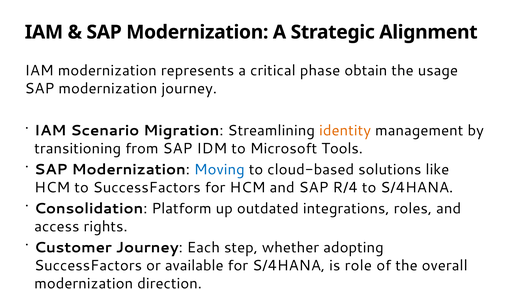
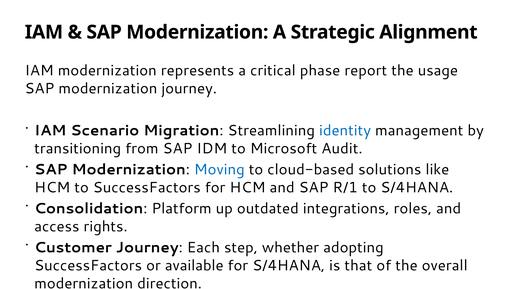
obtain: obtain -> report (366, 70)
identity colour: orange -> blue (345, 130)
Tools: Tools -> Audit (342, 148)
R/4: R/4 -> R/1 (345, 187)
role: role -> that (358, 265)
